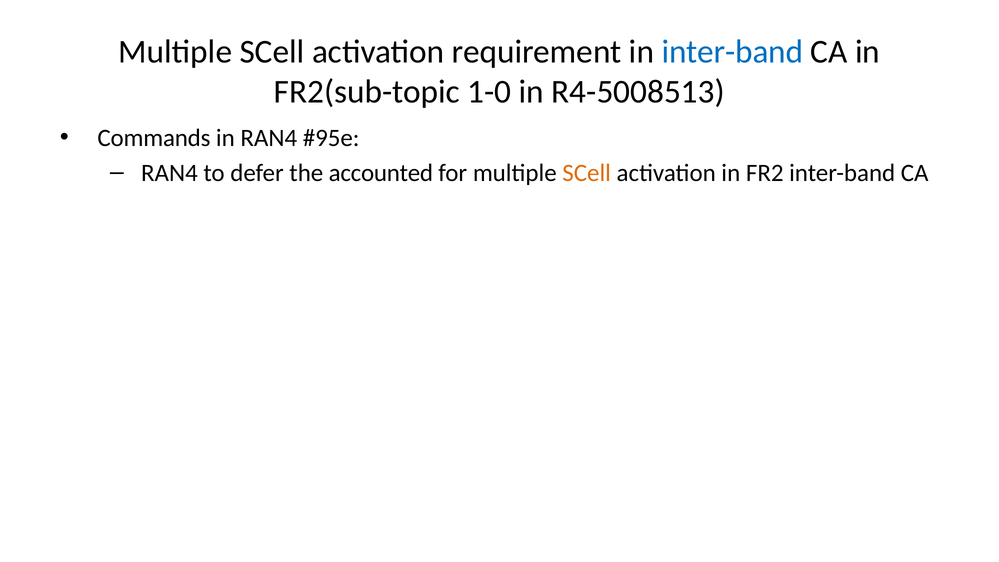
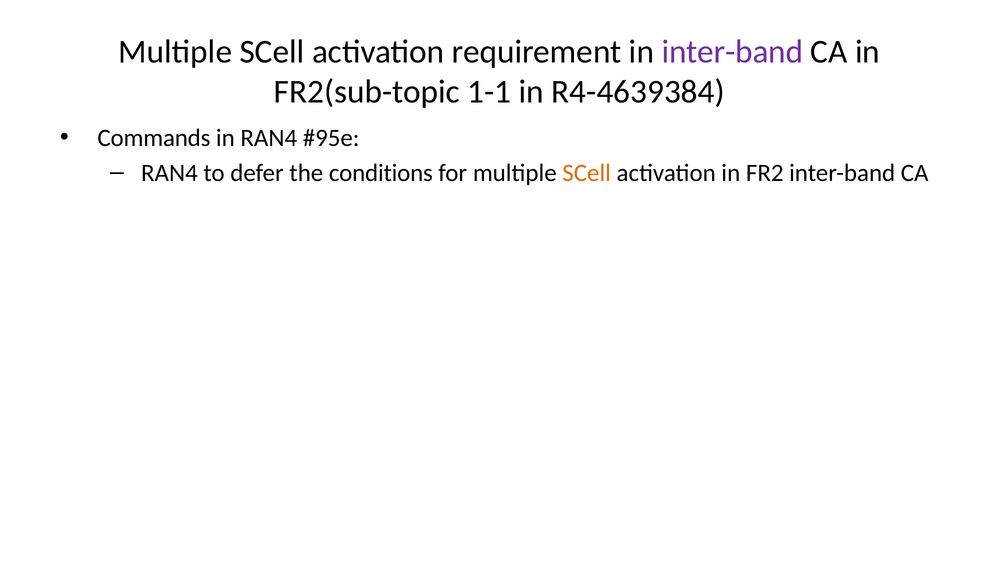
inter-band colour: blue -> purple (732, 52)
1-0: 1-0 -> 1-1 (489, 92)
R4-5008513: R4-5008513 -> R4-4639384 (638, 92)
accounted: accounted -> conditions (381, 173)
